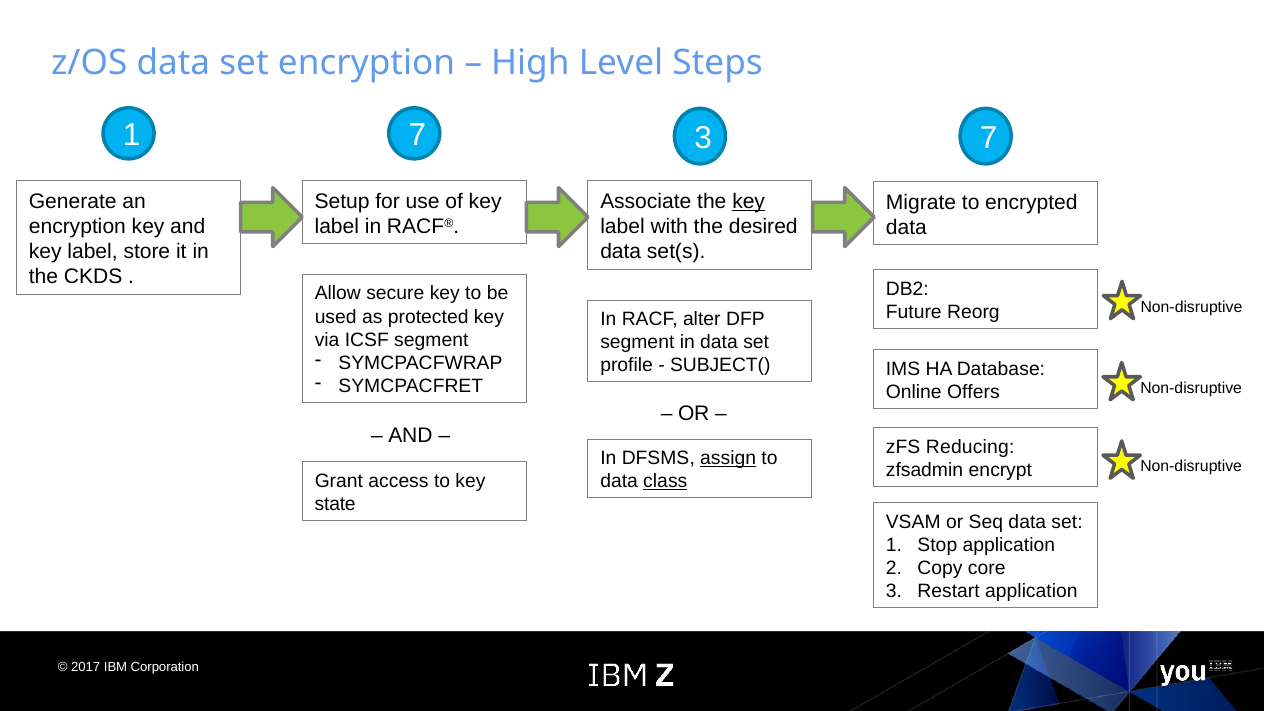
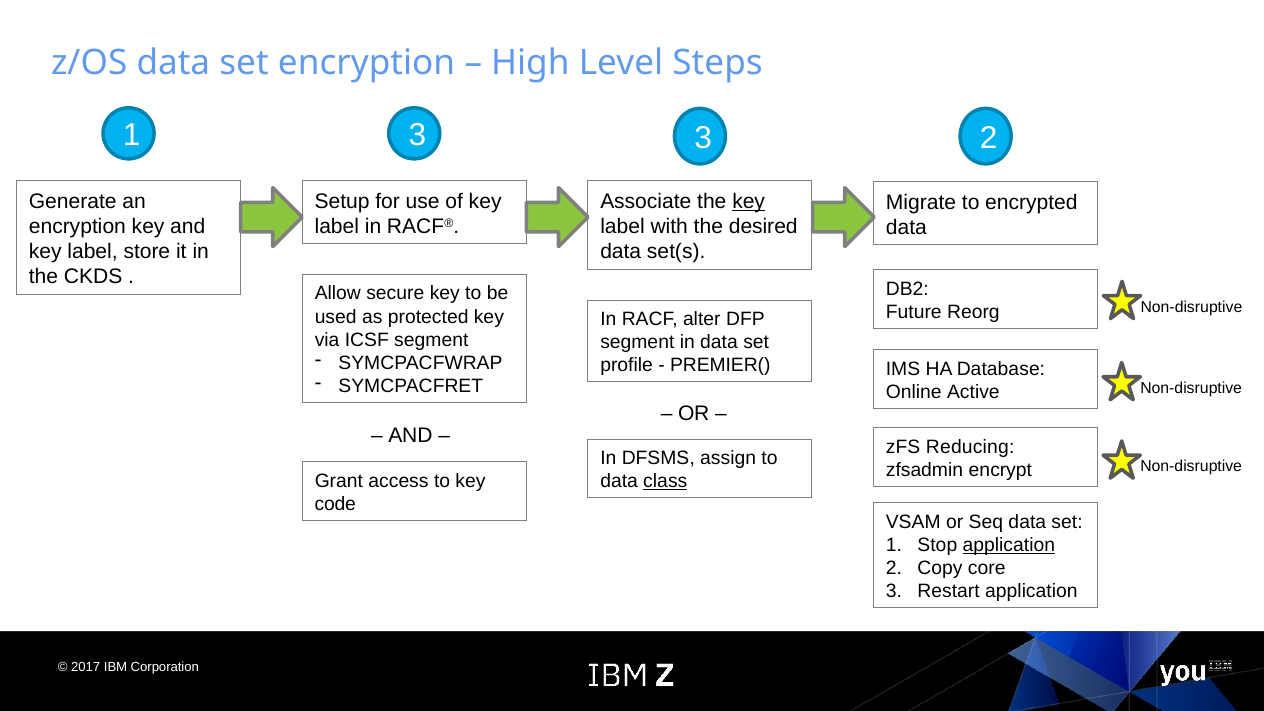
1 7: 7 -> 3 (417, 136)
3 7: 7 -> 2 (989, 138)
SUBJECT(: SUBJECT( -> PREMIER( (720, 366)
Offers: Offers -> Active (973, 392)
assign underline: present -> none (728, 458)
state: state -> code (335, 504)
application underline: none -> present (1009, 545)
